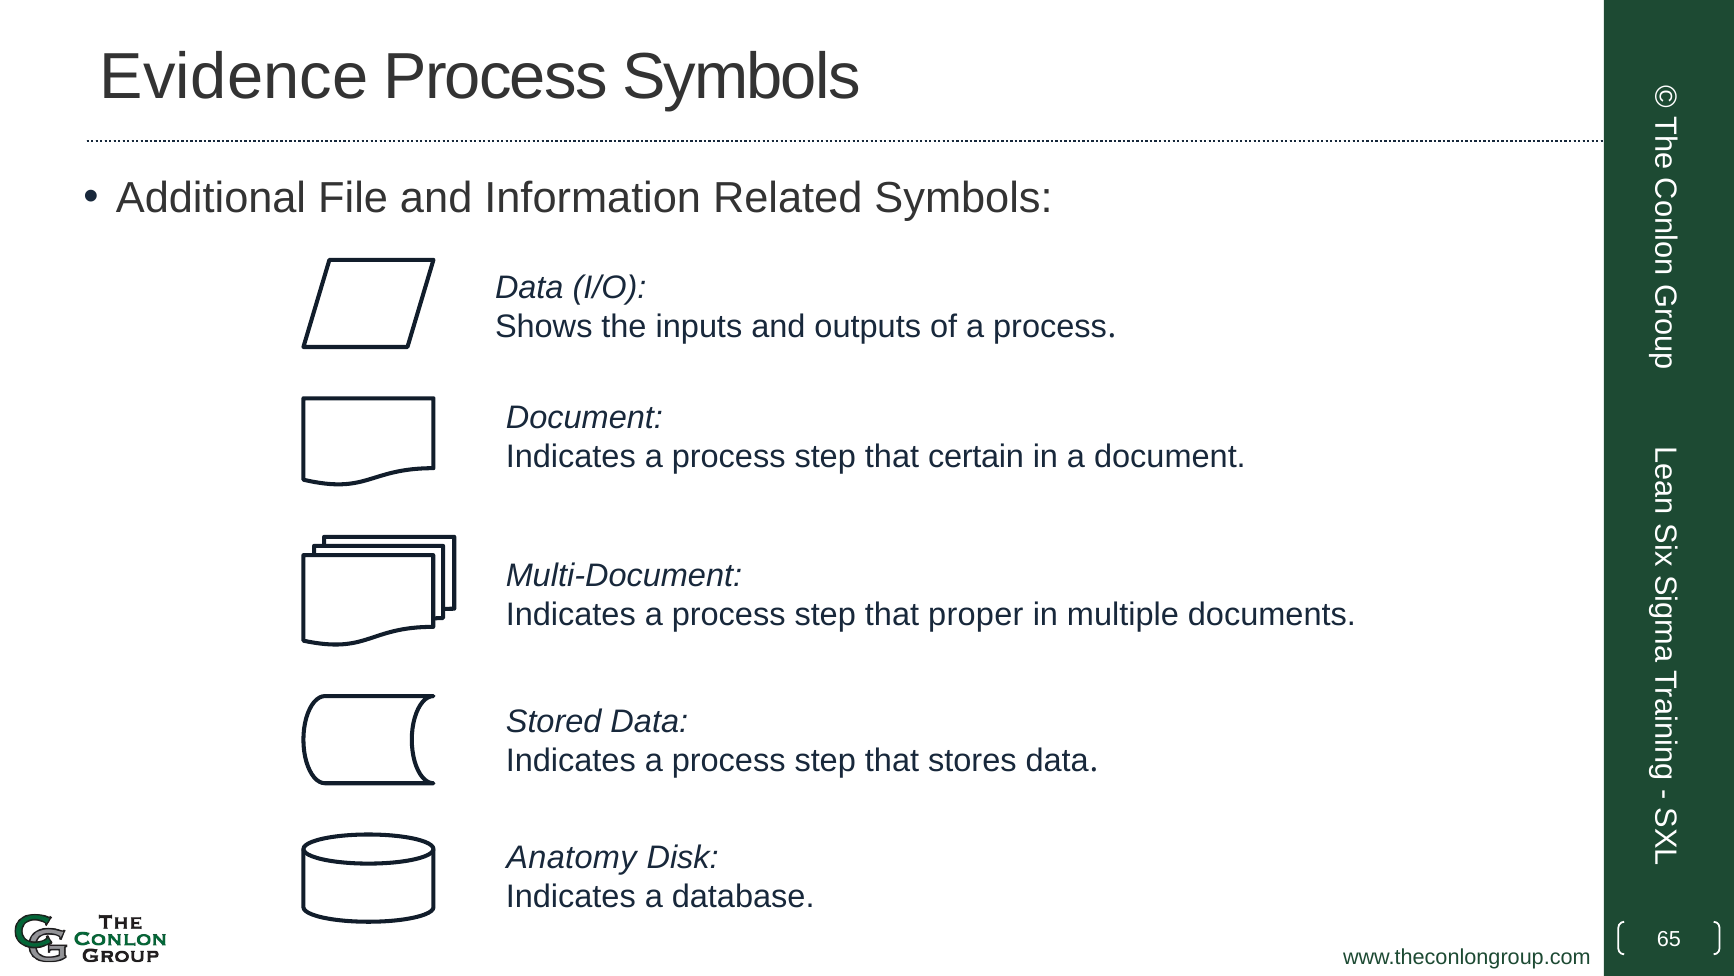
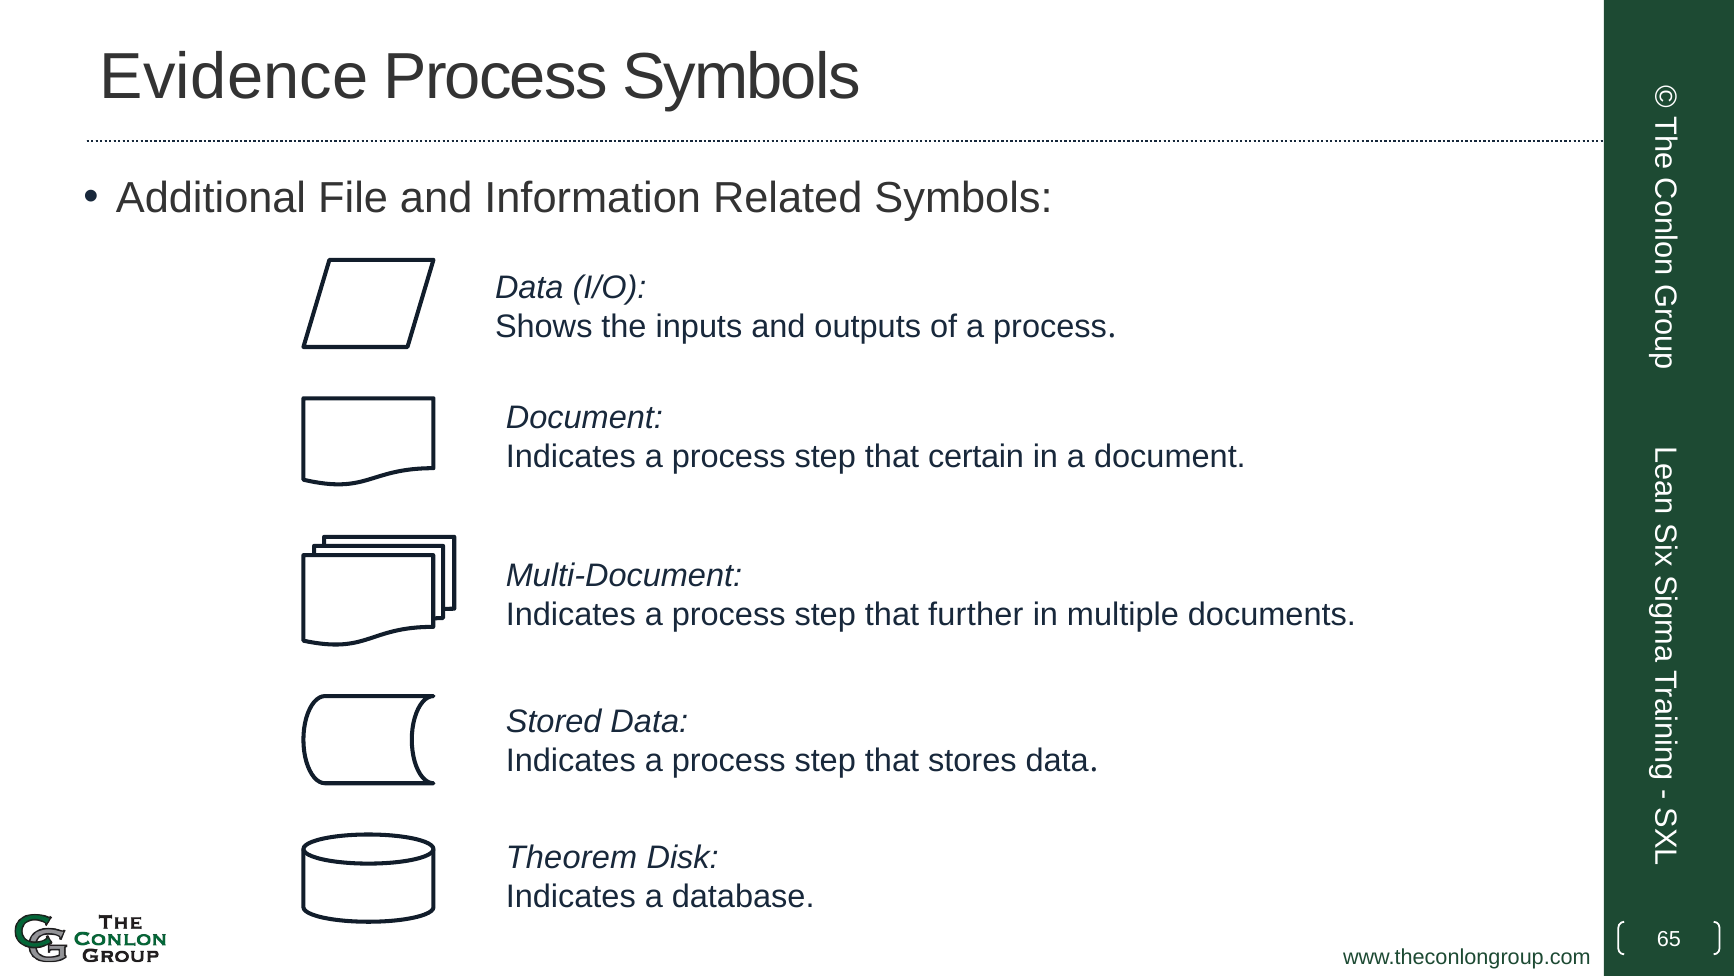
proper: proper -> further (976, 614)
Anatomy: Anatomy -> Theorem (572, 857)
